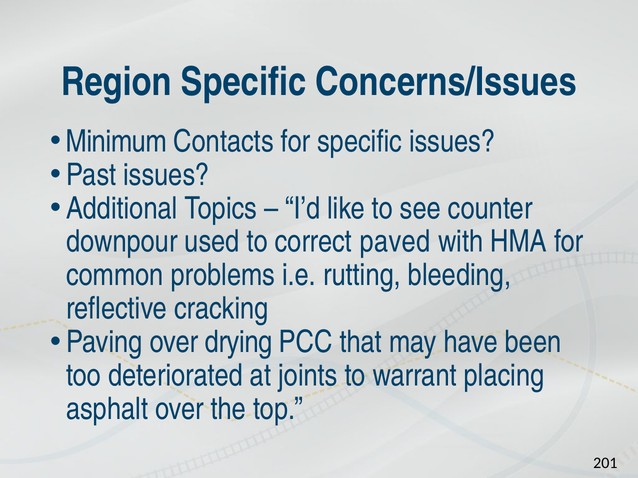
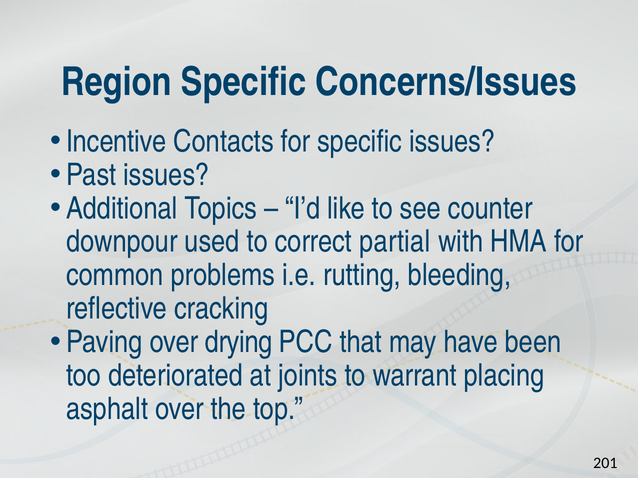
Minimum: Minimum -> Incentive (116, 142)
paved: paved -> partial (395, 242)
